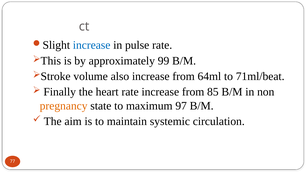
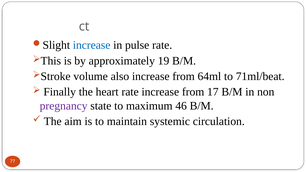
99: 99 -> 19 (164, 61)
85: 85 -> 17 (213, 92)
pregnancy colour: orange -> purple (64, 106)
97: 97 -> 46 (181, 106)
